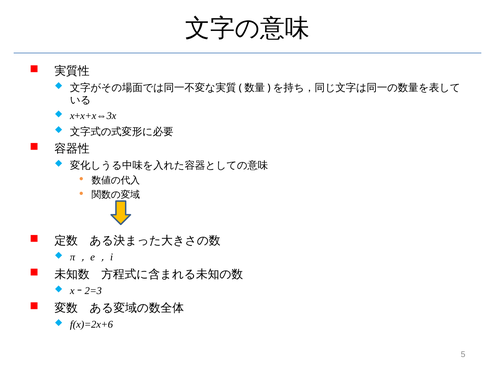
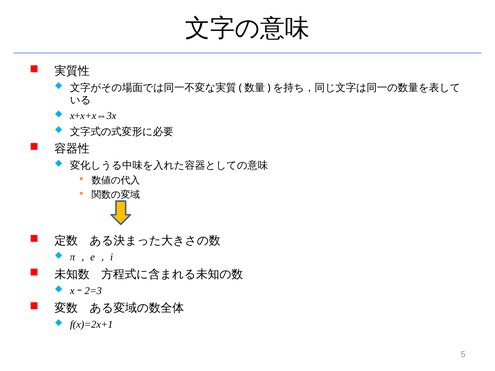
f(x)=2x+6: f(x)=2x+6 -> f(x)=2x+1 (91, 325)
